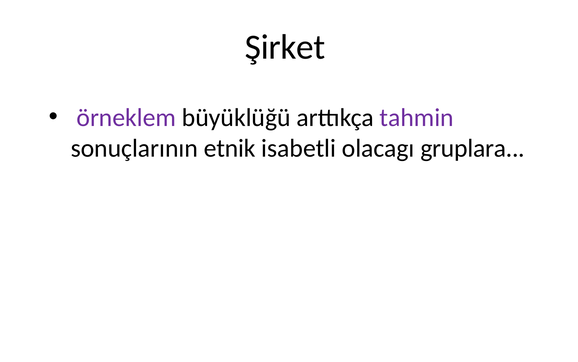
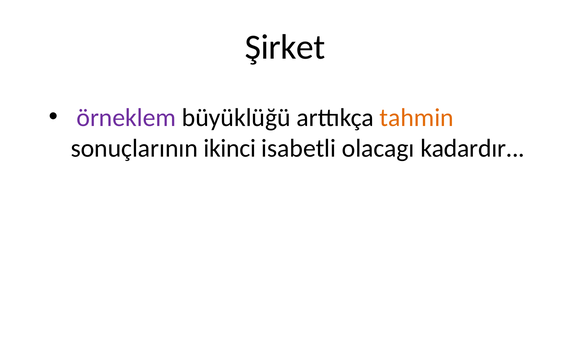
tahmin colour: purple -> orange (417, 117)
etnik: etnik -> ikinci (230, 148)
gruplara: gruplara -> kadardır (473, 148)
